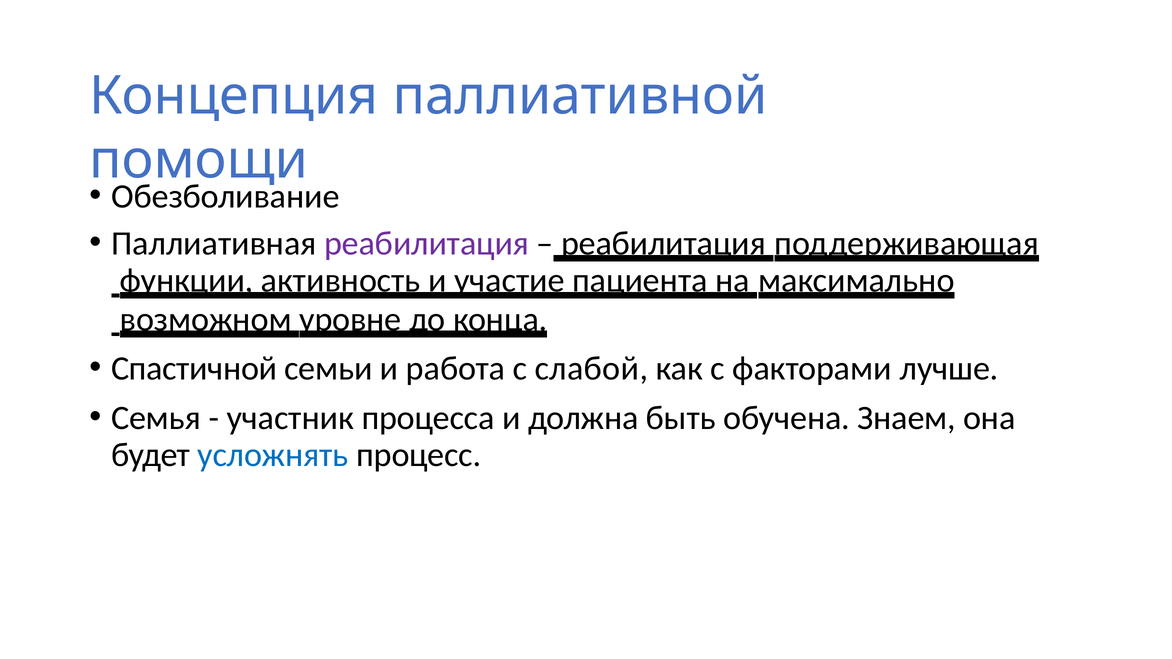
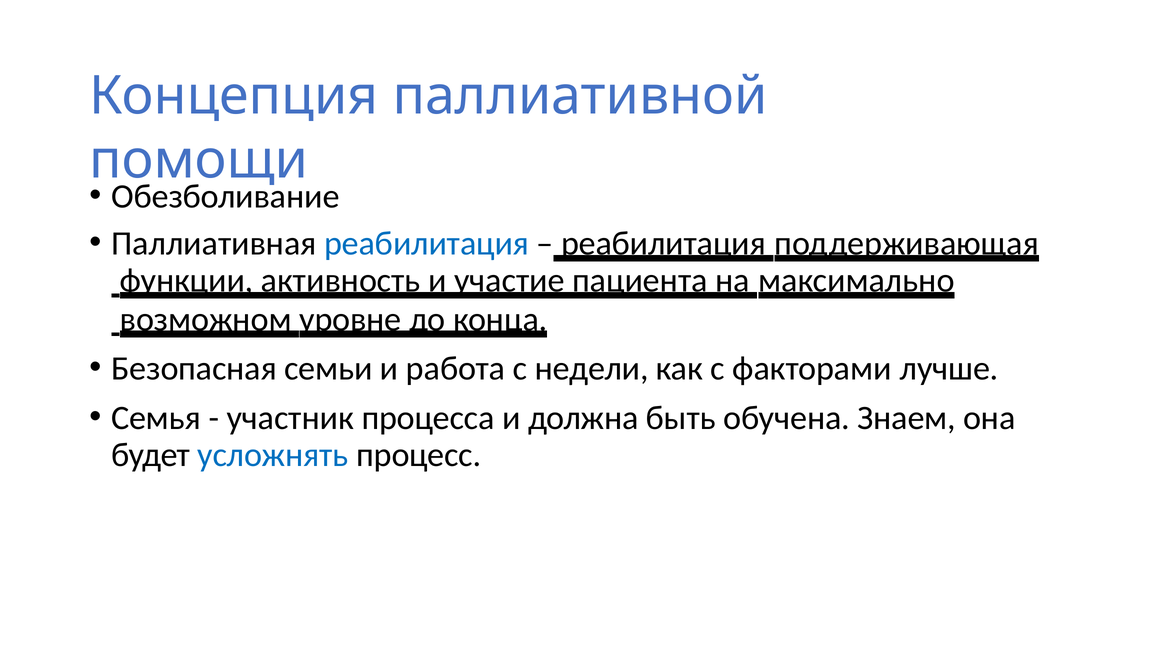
реабилитация colour: purple -> blue (427, 244)
Спастичной: Спастичной -> Безопасная (194, 369)
слабой: слабой -> недели (592, 369)
